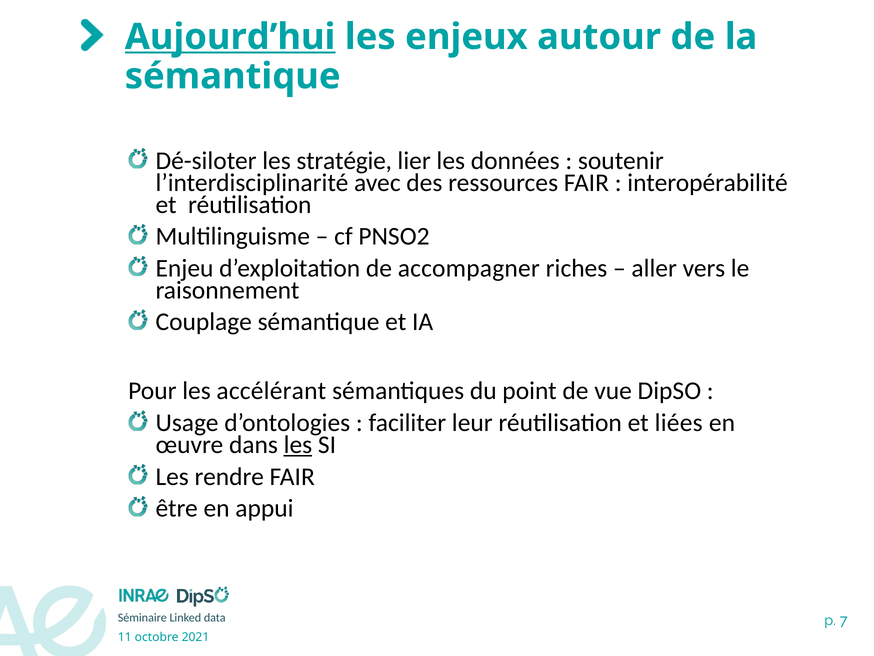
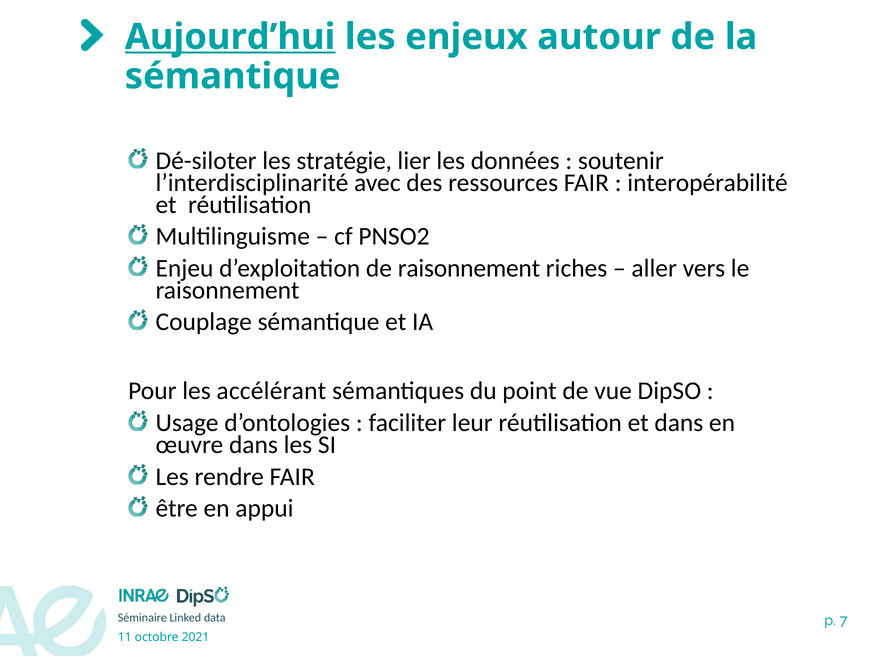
de accompagner: accompagner -> raisonnement (469, 268)
et liées: liées -> dans (679, 422)
les underline: present -> none (298, 445)
